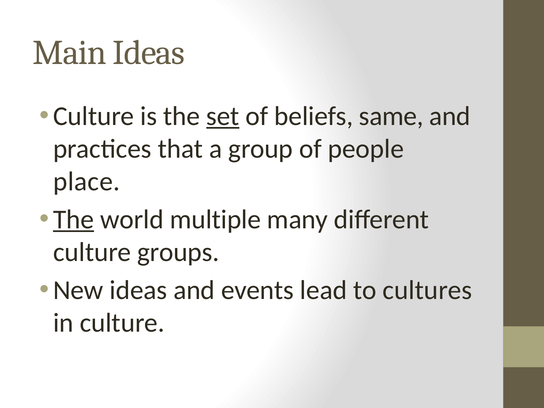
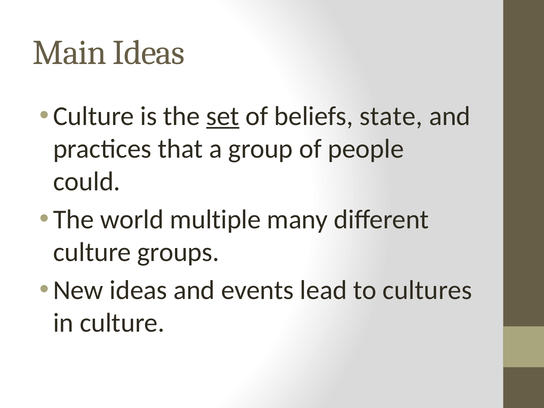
same: same -> state (391, 116)
place: place -> could (87, 181)
The underline: present -> none (74, 220)
